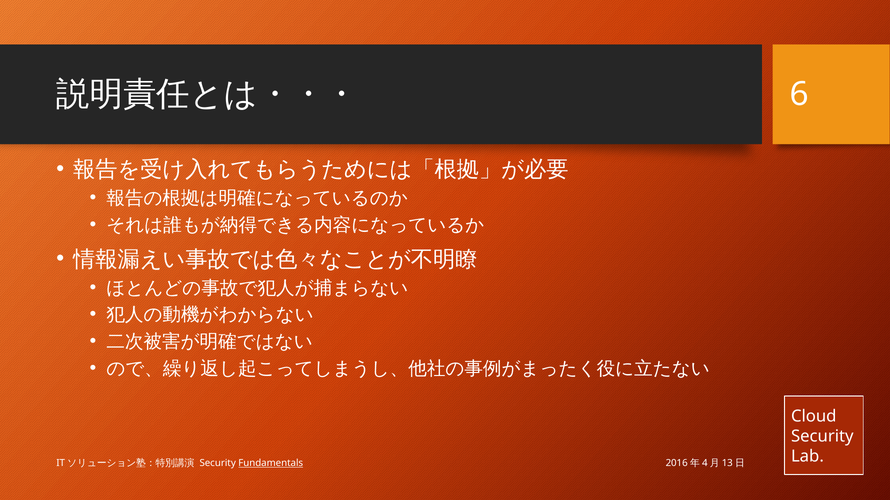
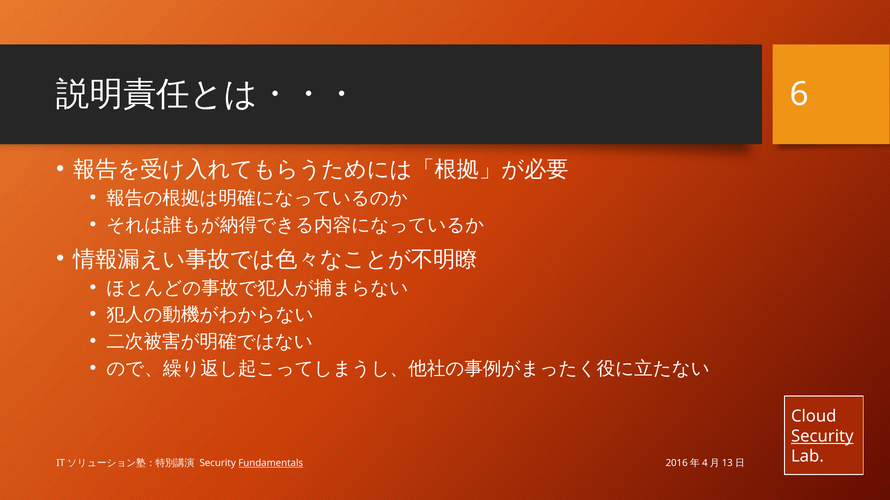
Security underline: none -> present (822, 437)
